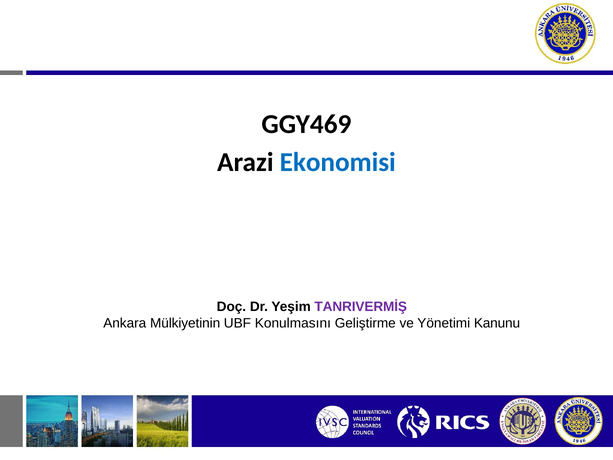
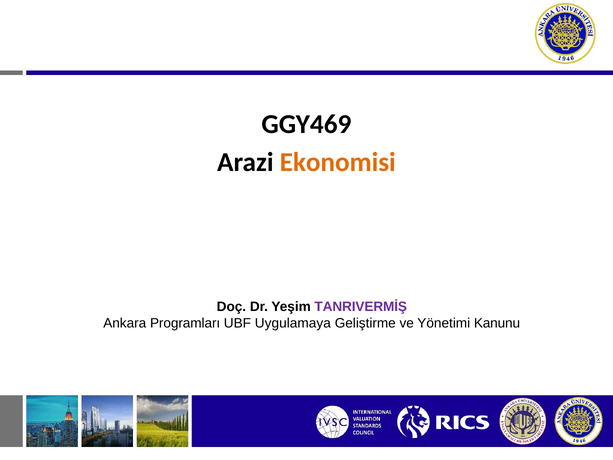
Ekonomisi colour: blue -> orange (338, 162)
Mülkiyetinin: Mülkiyetinin -> Programları (185, 323)
Konulmasını: Konulmasını -> Uygulamaya (293, 323)
